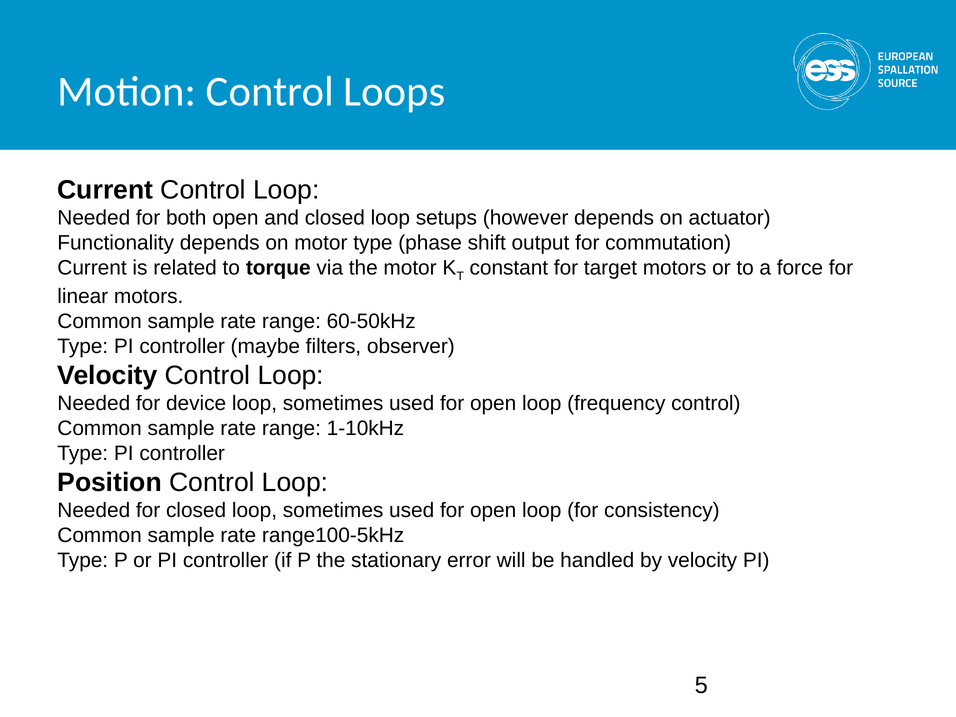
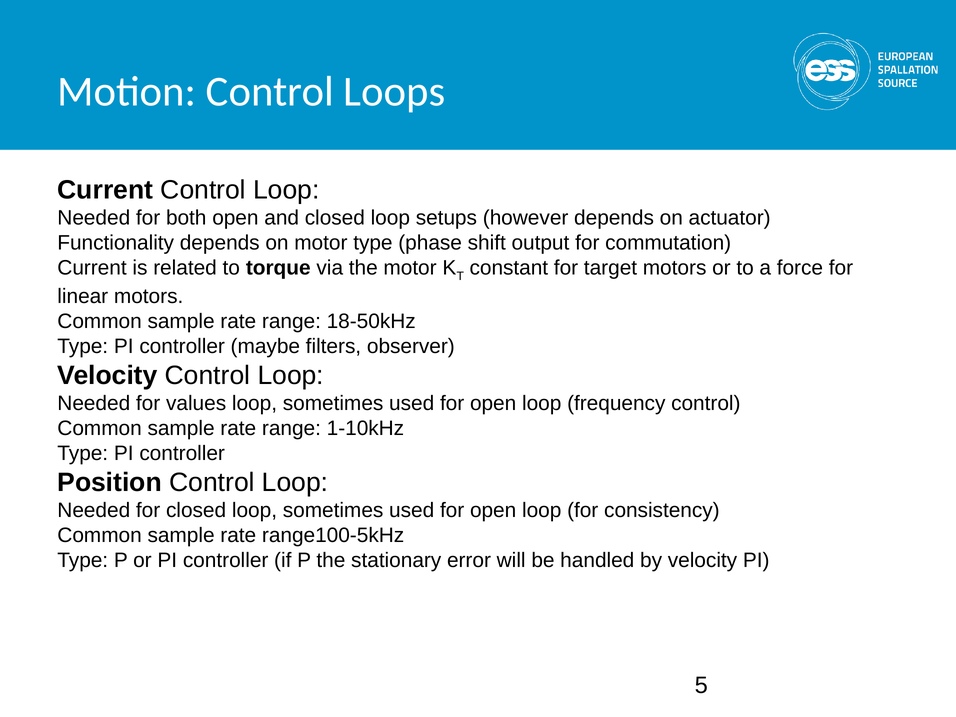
60-50kHz: 60-50kHz -> 18-50kHz (371, 322)
device: device -> values (196, 403)
